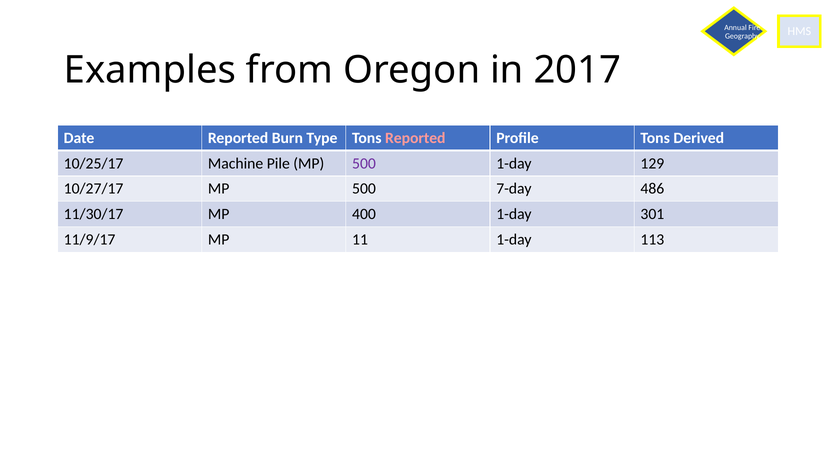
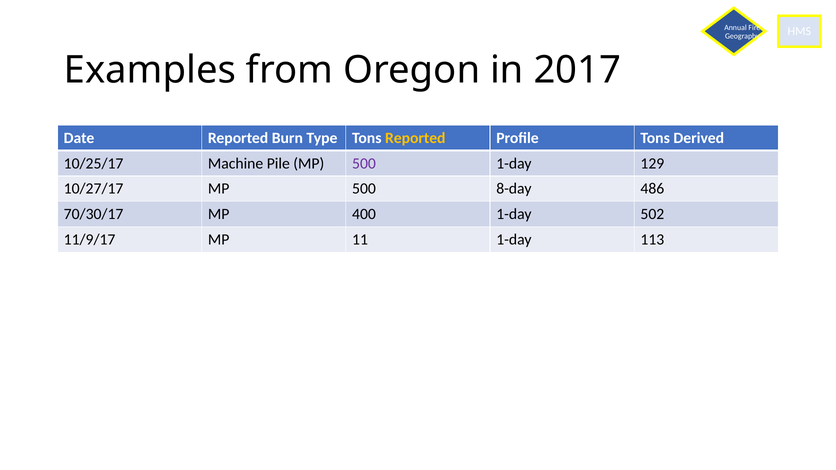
Reported colour: pink -> yellow (415, 138)
7-day: 7-day -> 8-day (514, 189)
11/30/17: 11/30/17 -> 70/30/17 (94, 214)
301: 301 -> 502 (652, 214)
